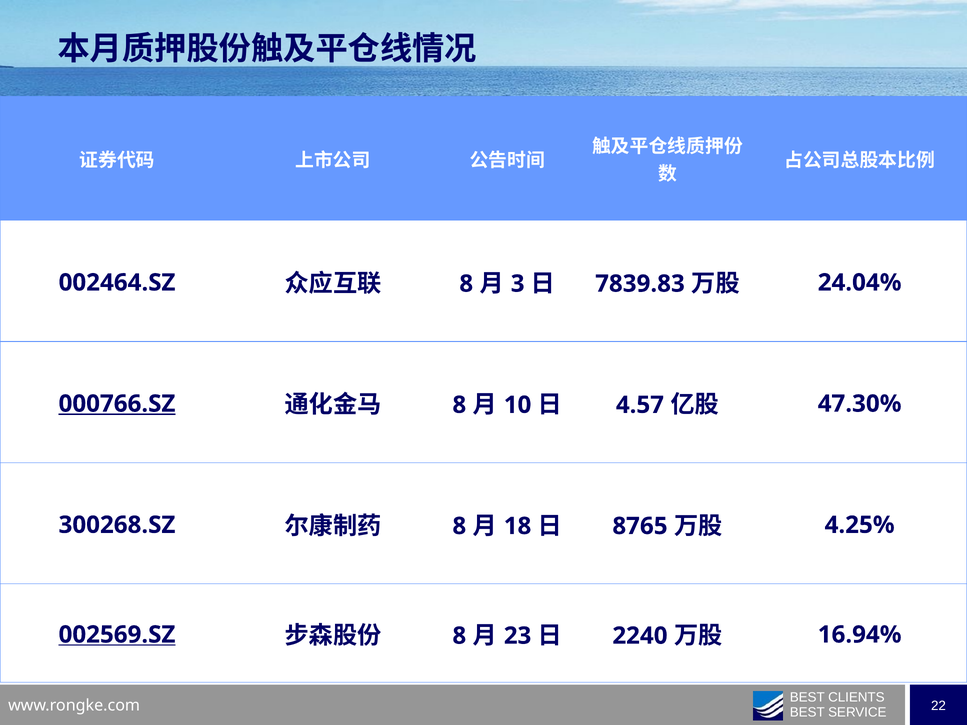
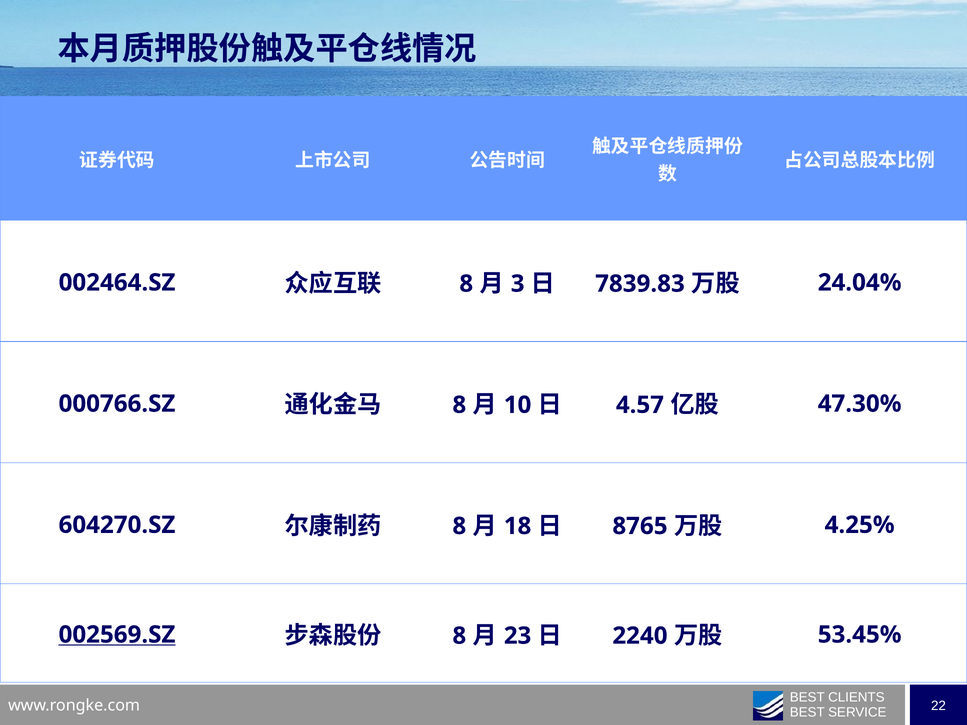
000766.SZ underline: present -> none (117, 404)
300268.SZ: 300268.SZ -> 604270.SZ (117, 525)
16.94%: 16.94% -> 53.45% (860, 635)
